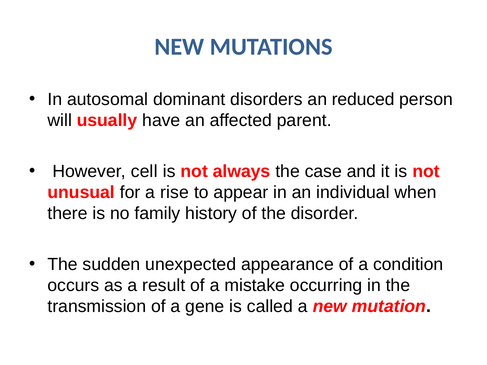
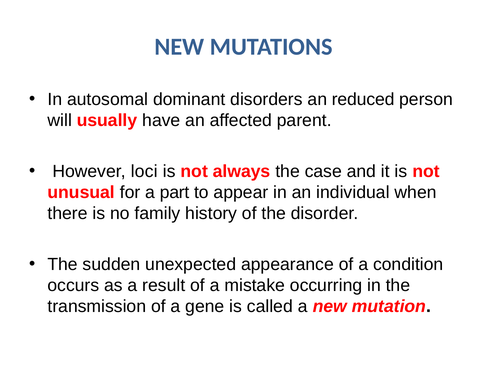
cell: cell -> loci (144, 171)
rise: rise -> part (175, 192)
